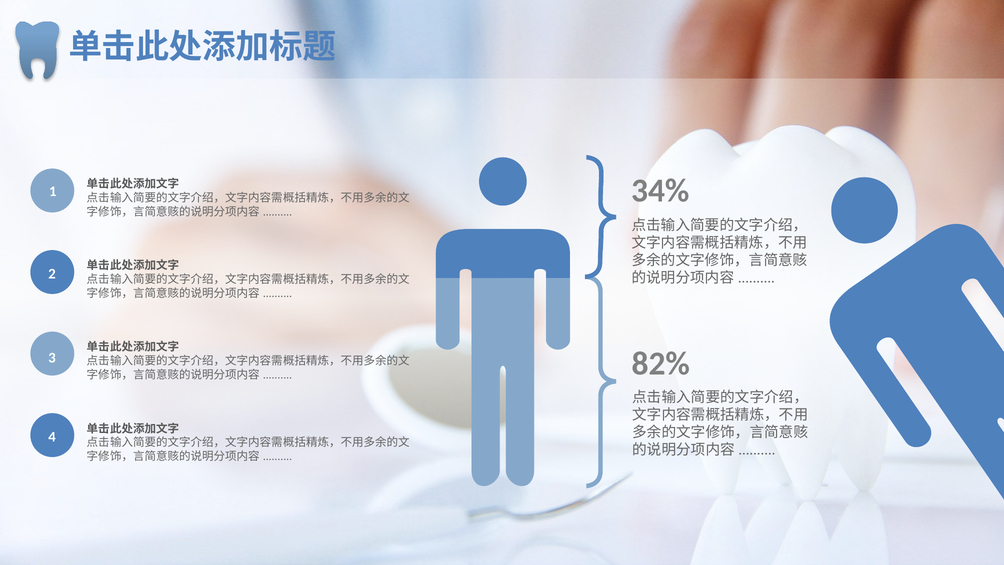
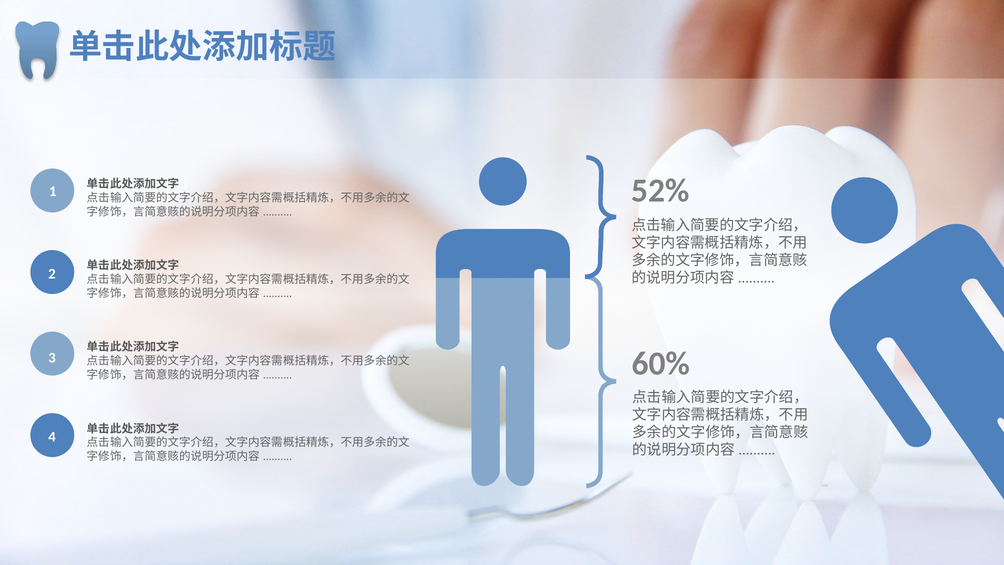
34%: 34% -> 52% (660, 190)
82%: 82% -> 60% (661, 364)
